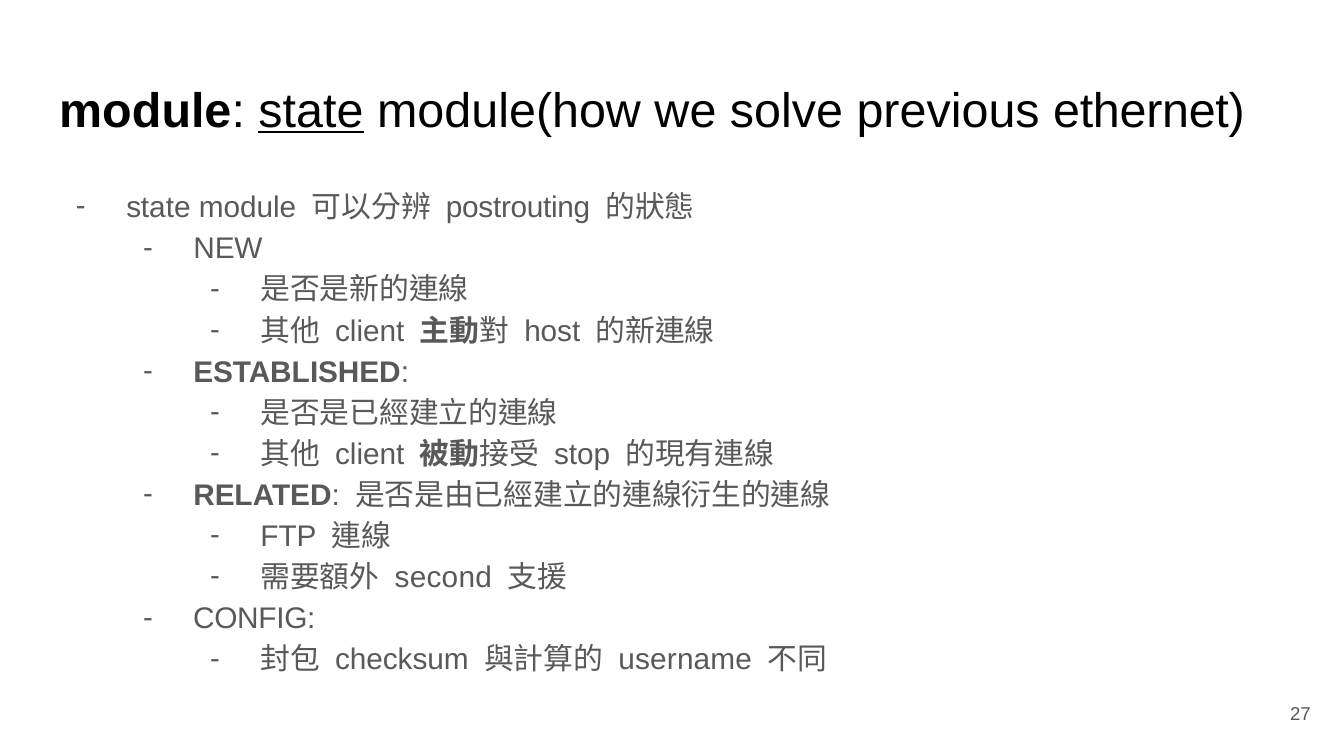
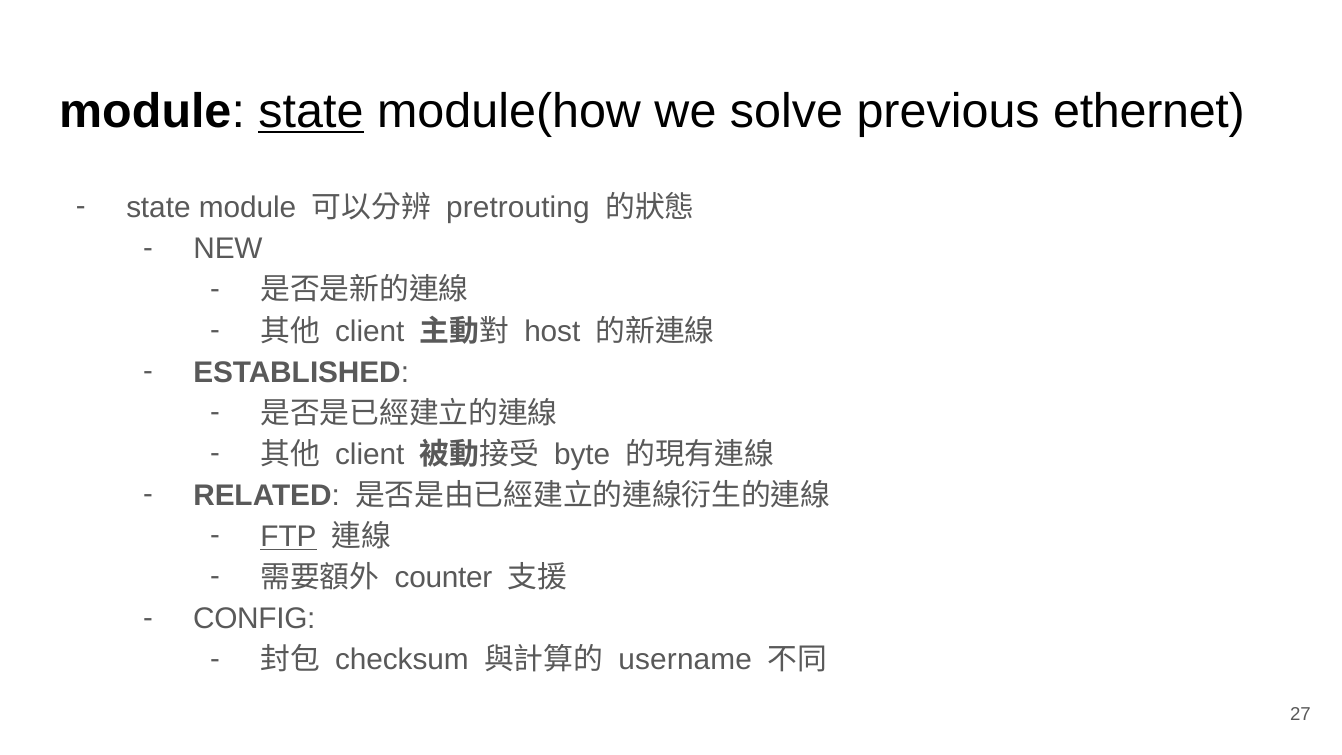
postrouting: postrouting -> pretrouting (518, 208)
stop: stop -> byte (582, 454)
FTP underline: none -> present (289, 537)
second: second -> counter (444, 578)
